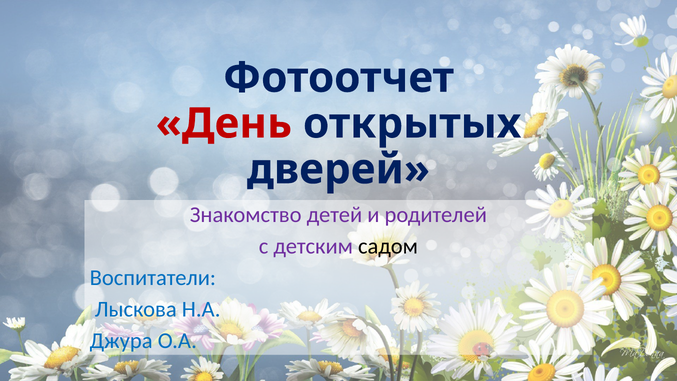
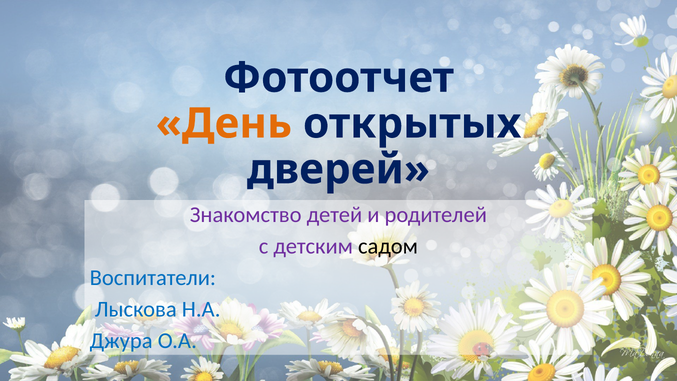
День colour: red -> orange (224, 124)
